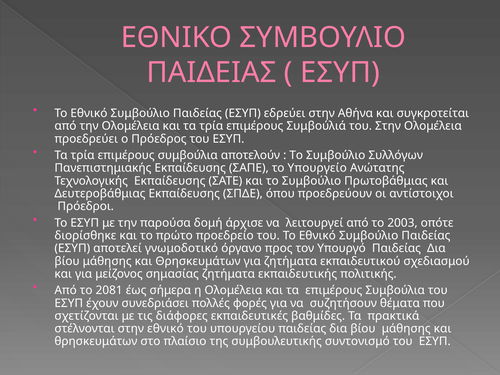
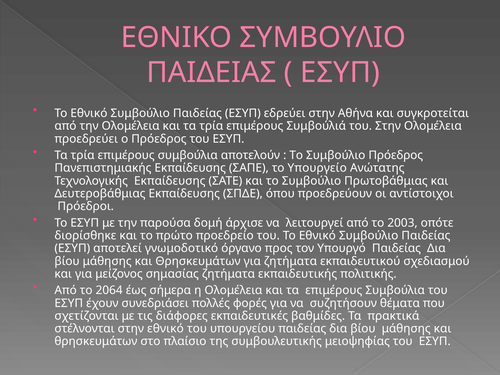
Συμβούλιο Συλλόγων: Συλλόγων -> Πρόεδρος (396, 155)
2081: 2081 -> 2064 (109, 290)
συντονισμό: συντονισμό -> μειοψηφίας (357, 341)
